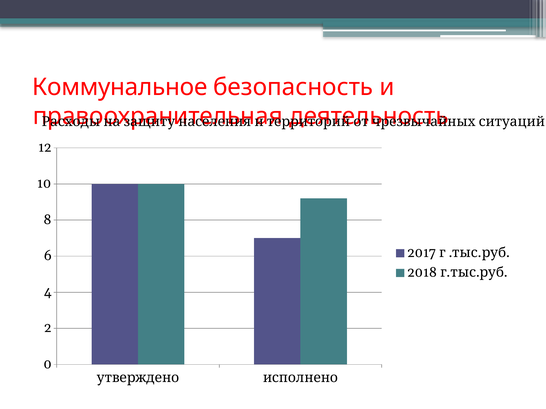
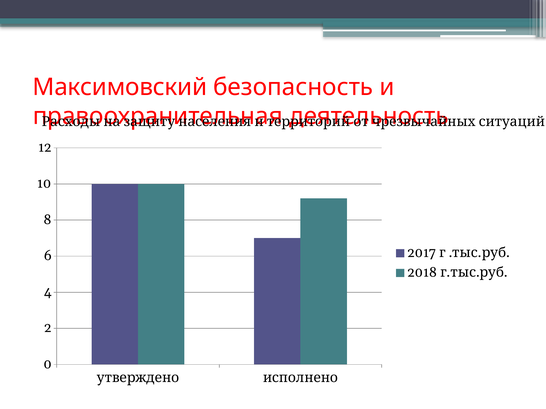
Коммунальное: Коммунальное -> Максимовский (120, 87)
